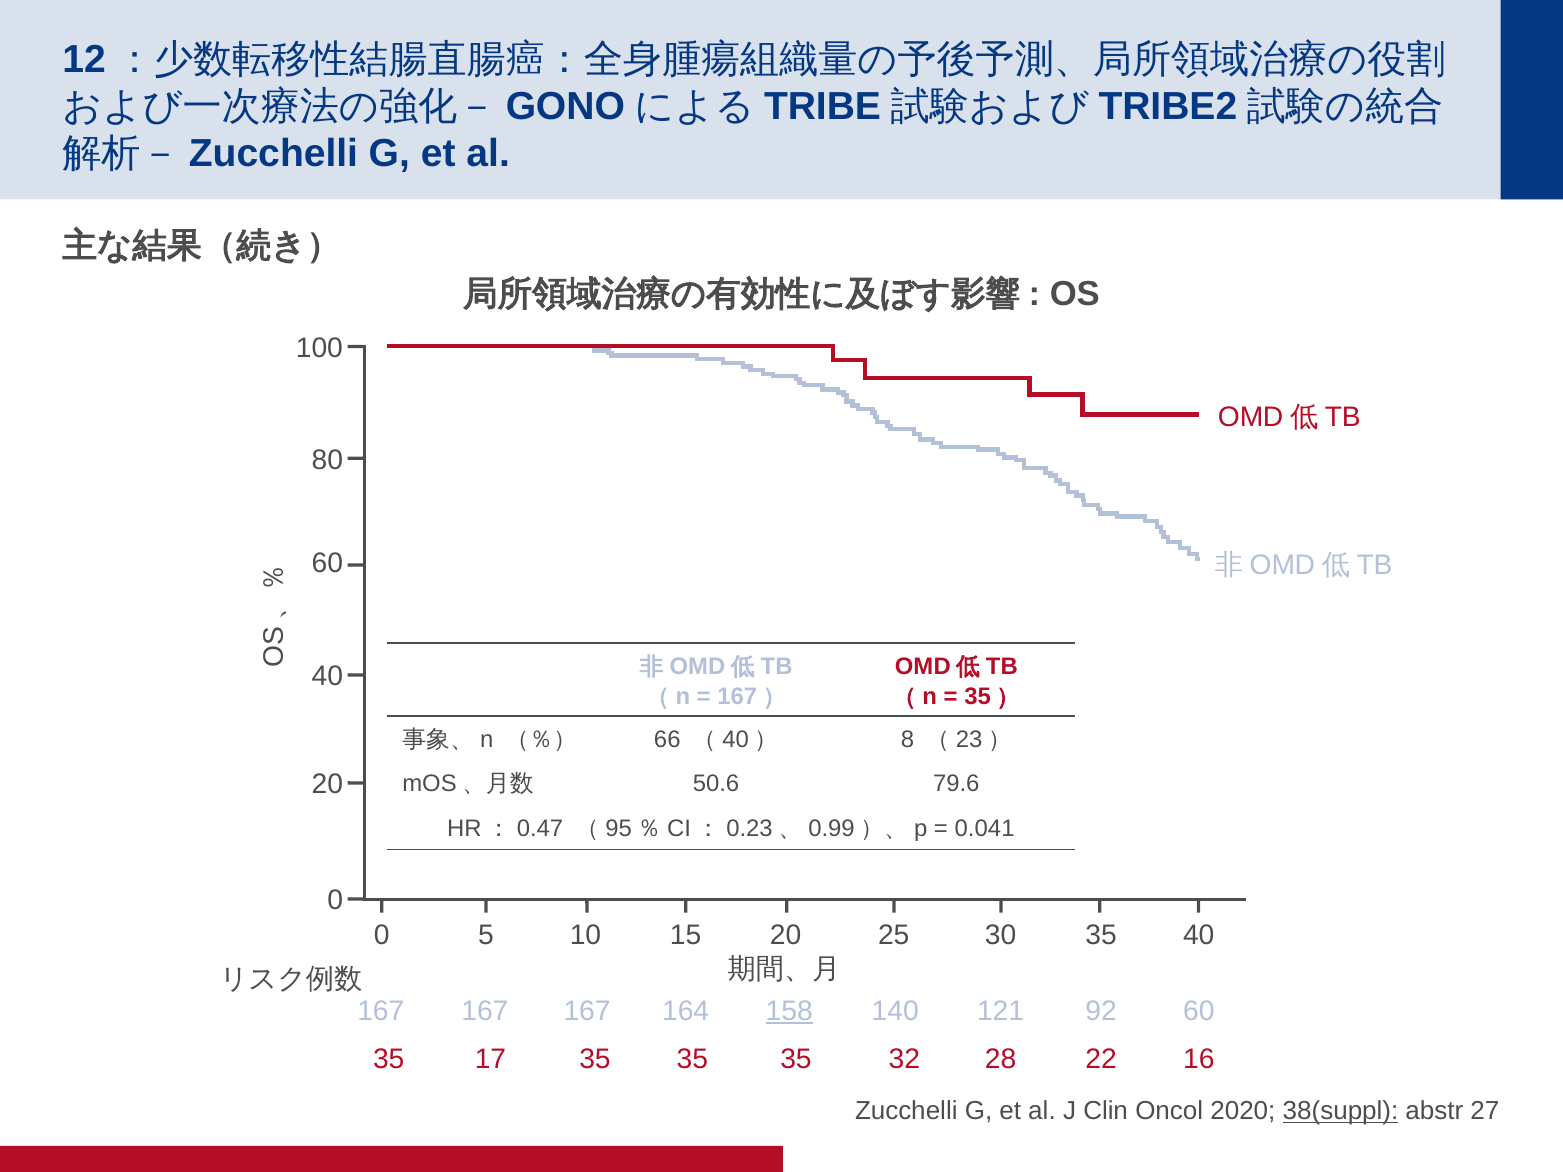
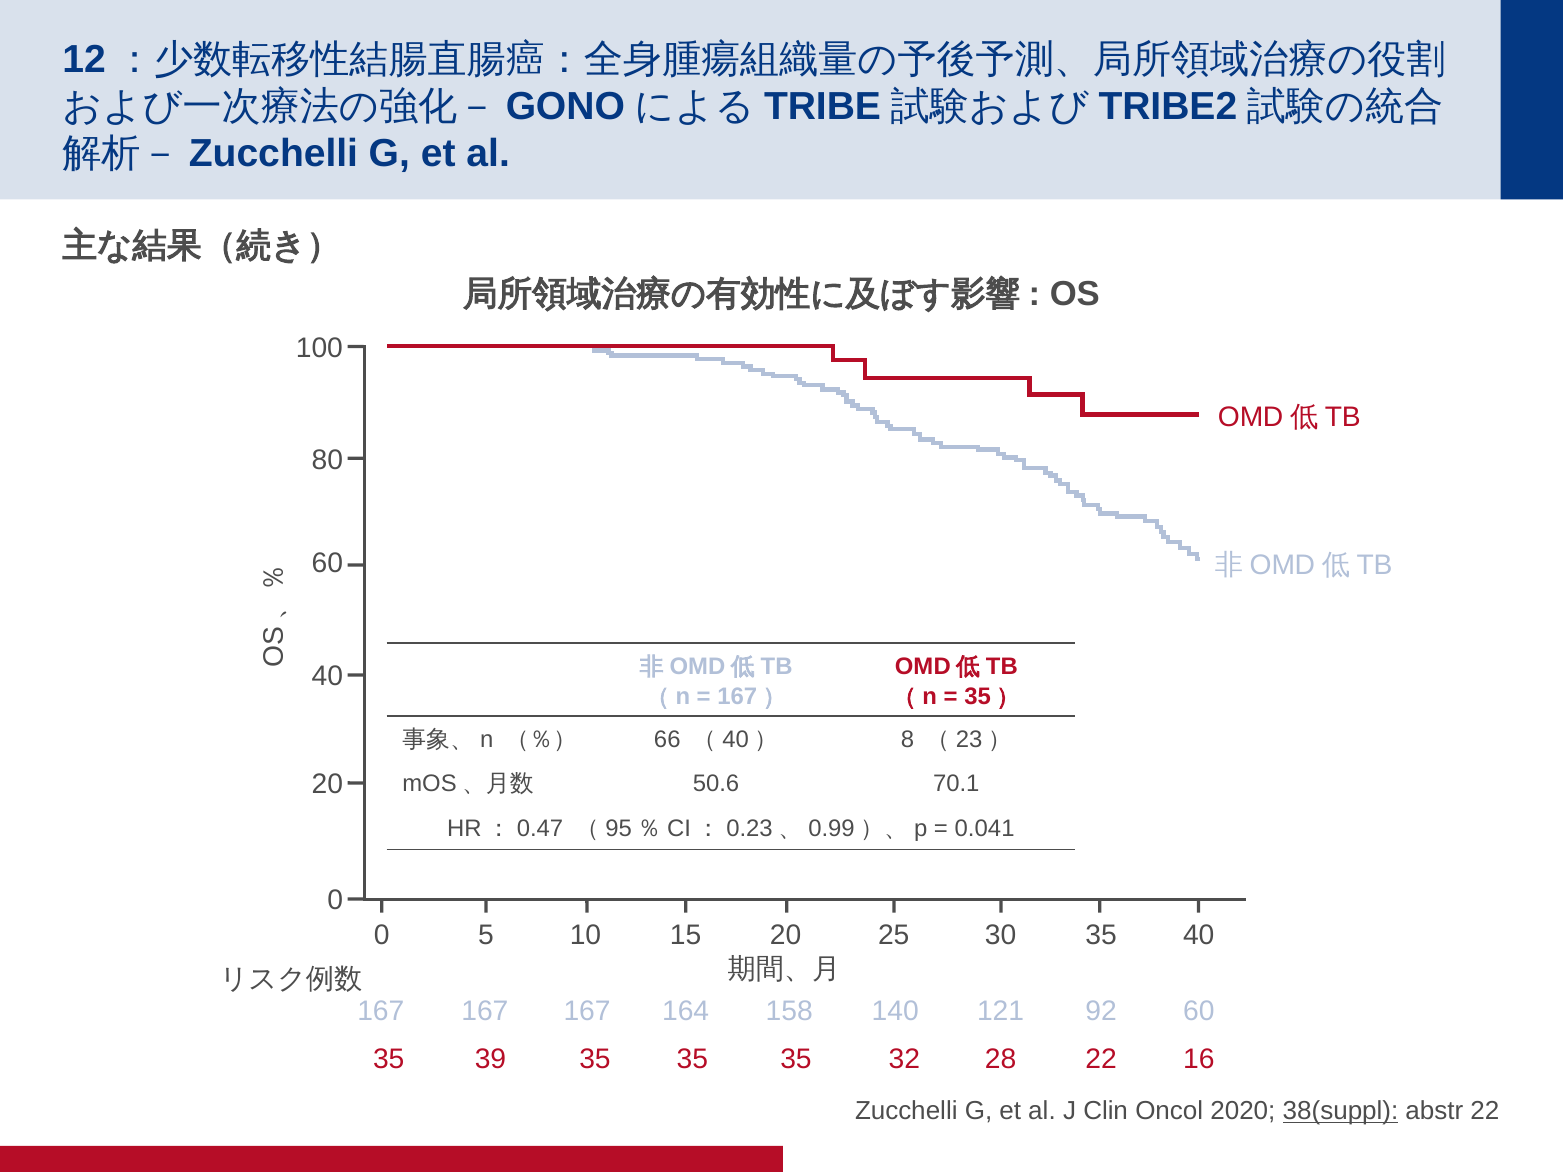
79.6: 79.6 -> 70.1 (956, 783)
158 underline: present -> none (789, 1011)
17: 17 -> 39 (490, 1059)
abstr 27: 27 -> 22 (1485, 1111)
